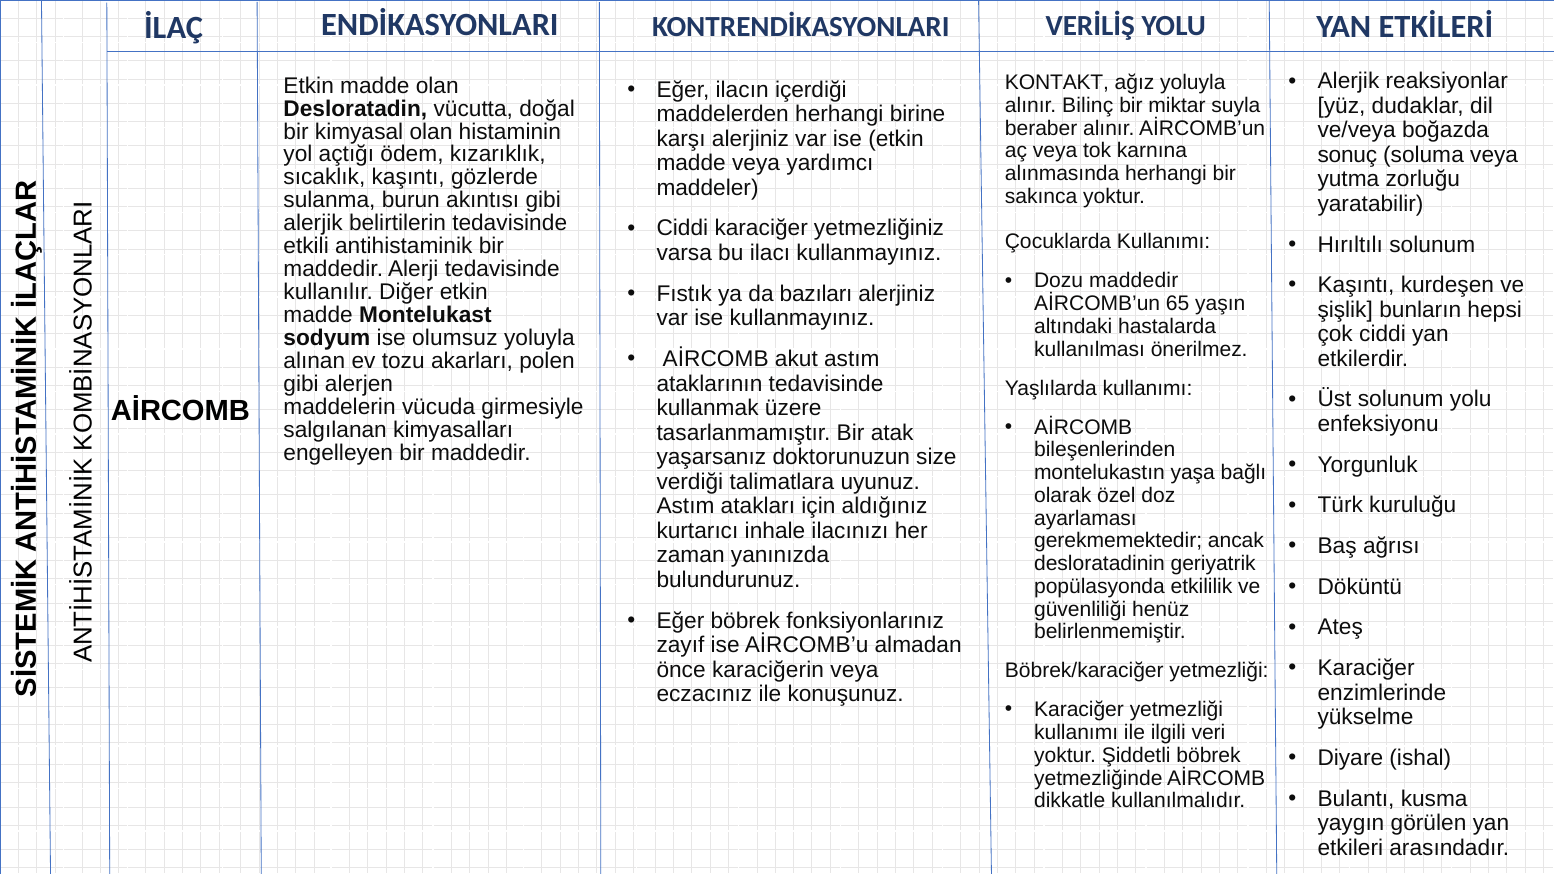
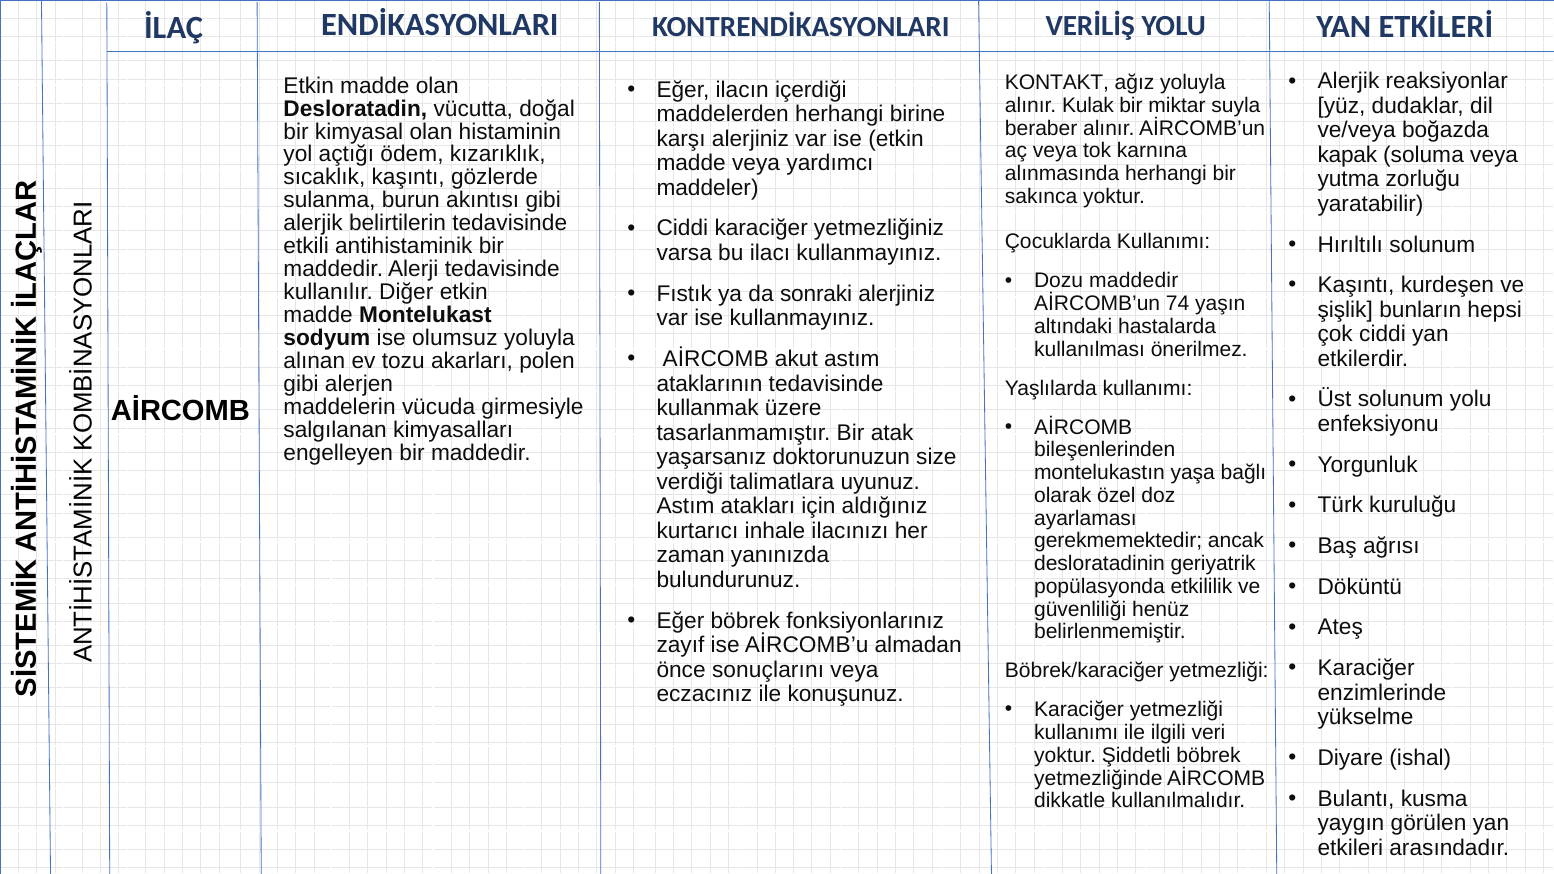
Bilinç: Bilinç -> Kulak (1088, 106)
sonuç: sonuç -> kapak (1347, 155)
bazıları: bazıları -> sonraki (816, 294)
65: 65 -> 74 (1178, 304)
karaciğerin: karaciğerin -> sonuçlarını (768, 670)
